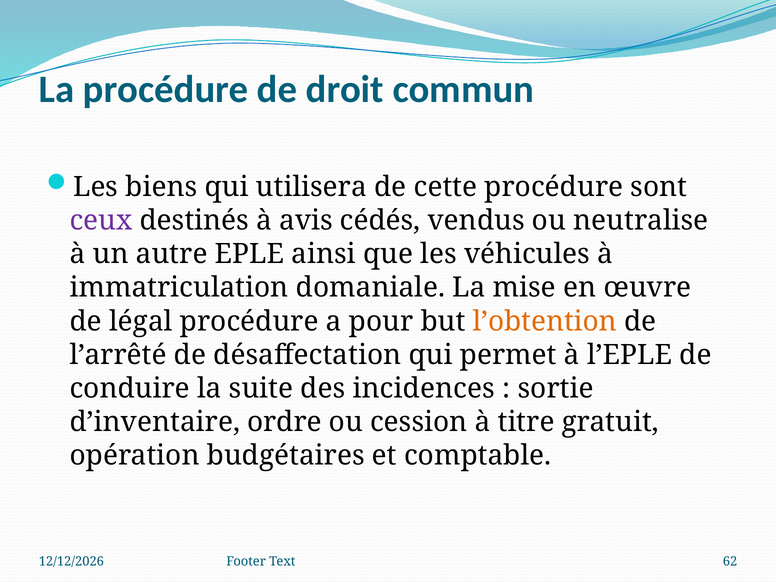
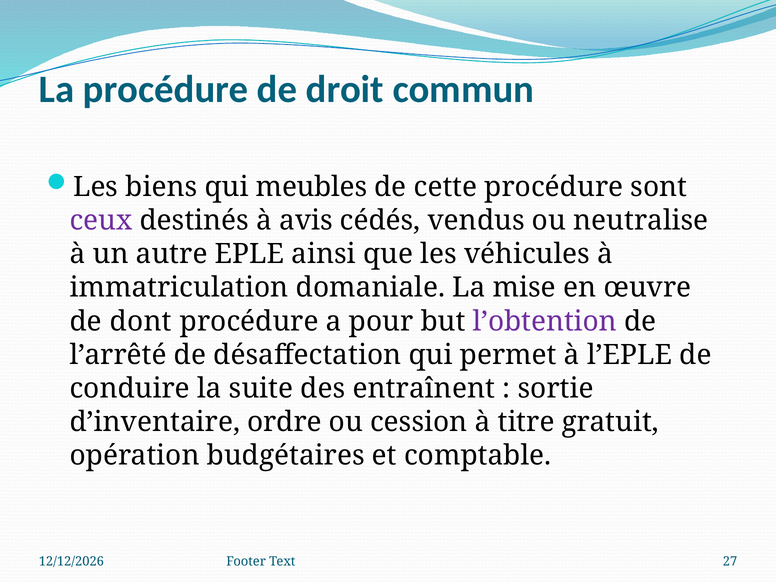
utilisera: utilisera -> meubles (311, 187)
légal: légal -> dont (141, 321)
l’obtention colour: orange -> purple (545, 321)
incidences: incidences -> entraînent (424, 388)
62: 62 -> 27 (730, 561)
